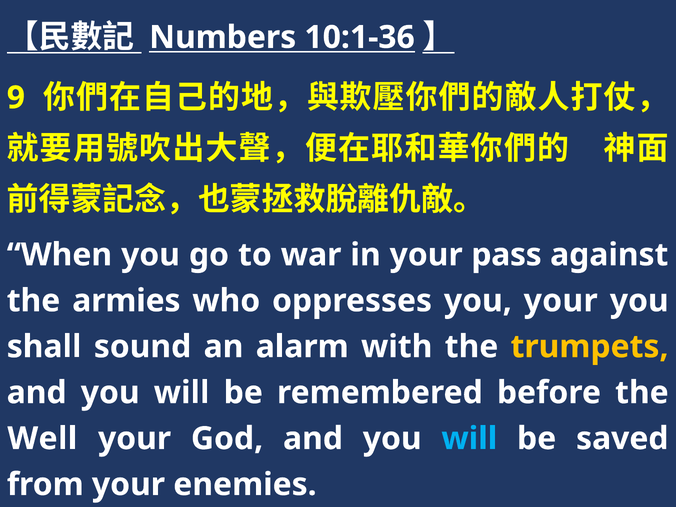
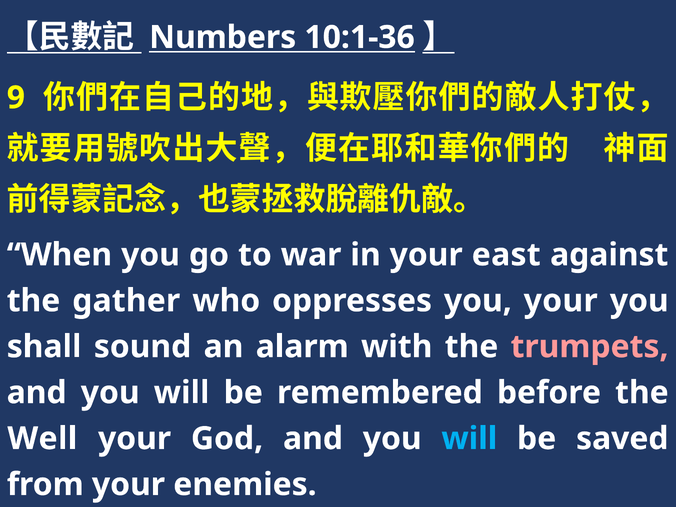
pass: pass -> east (506, 255)
armies: armies -> gather (126, 301)
trumpets colour: yellow -> pink (590, 347)
